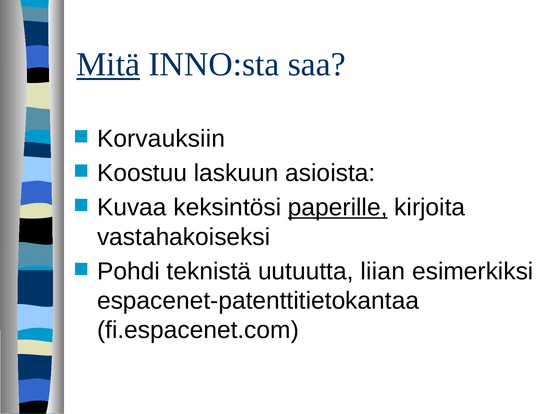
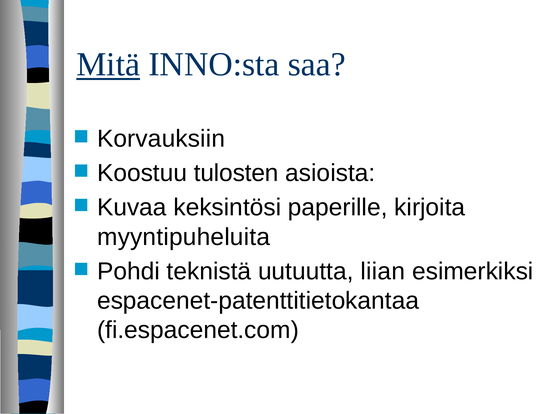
laskuun: laskuun -> tulosten (236, 173)
paperille underline: present -> none (338, 208)
vastahakoiseksi: vastahakoiseksi -> myyntipuheluita (184, 237)
